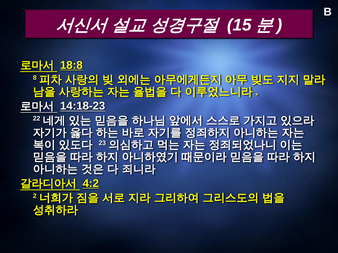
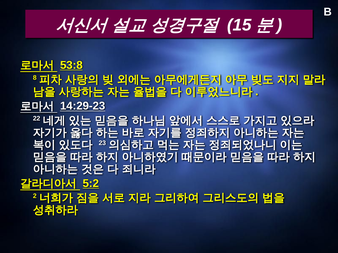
18:8: 18:8 -> 53:8 (71, 65)
14:18-23: 14:18-23 -> 14:29-23 (83, 106)
4:2: 4:2 -> 5:2 (91, 184)
